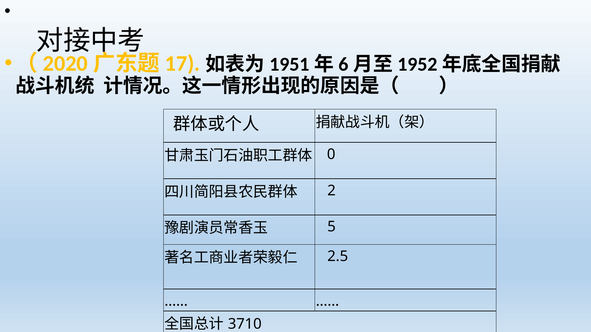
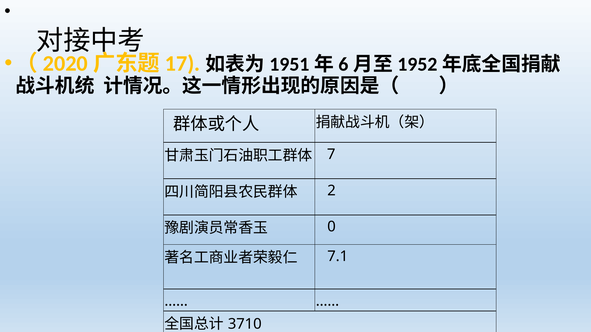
0: 0 -> 7 (331, 154)
5: 5 -> 0 (332, 227)
2.5: 2.5 -> 7.1 (338, 257)
